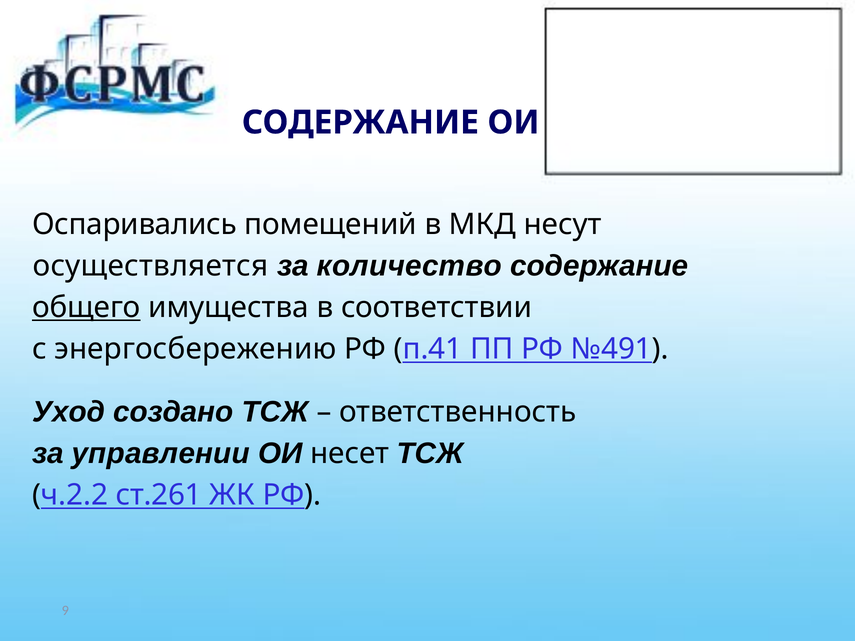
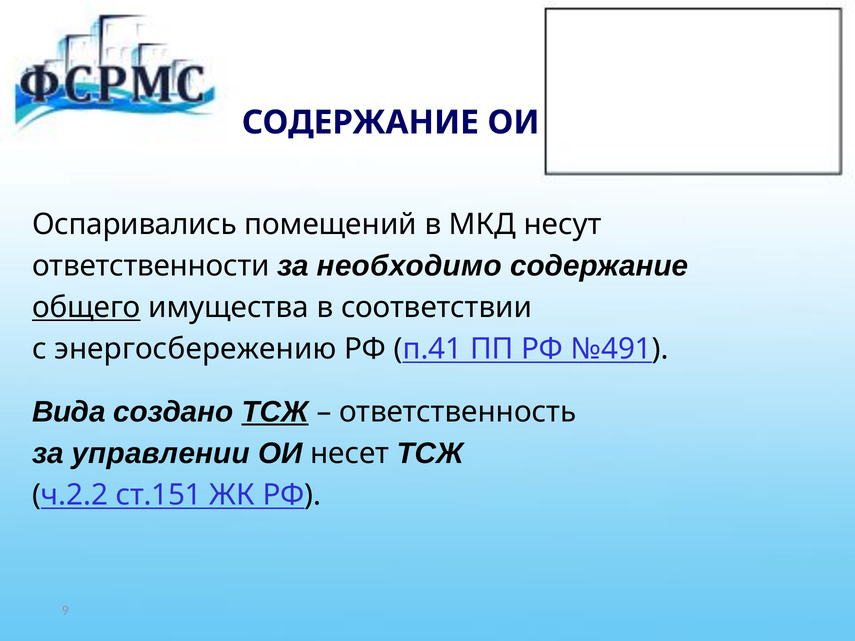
осуществляется: осуществляется -> ответственности (151, 266)
количество: количество -> необходимо (409, 266)
Уход: Уход -> Вида (69, 412)
ТСЖ underline: none -> present (275, 412)
ст.261: ст.261 -> ст.151 (159, 495)
